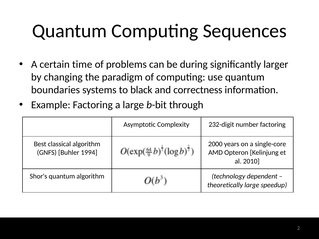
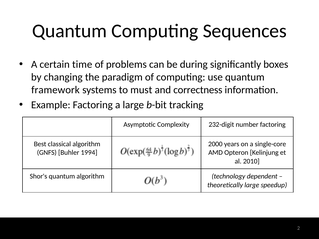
larger: larger -> boxes (276, 65)
boundaries: boundaries -> framework (55, 90)
black: black -> must (141, 90)
through: through -> tracking (186, 105)
